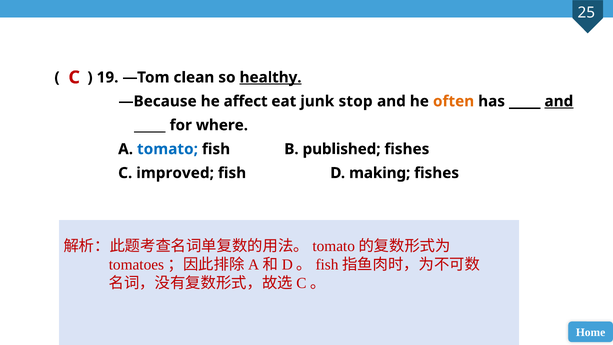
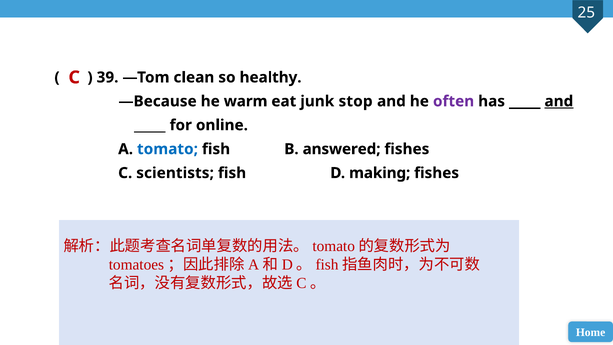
19: 19 -> 39 (108, 77)
healthy underline: present -> none (271, 77)
affect: affect -> warm (246, 101)
often colour: orange -> purple (454, 101)
where: where -> online (222, 125)
published: published -> answered (342, 149)
improved: improved -> scientists (175, 173)
